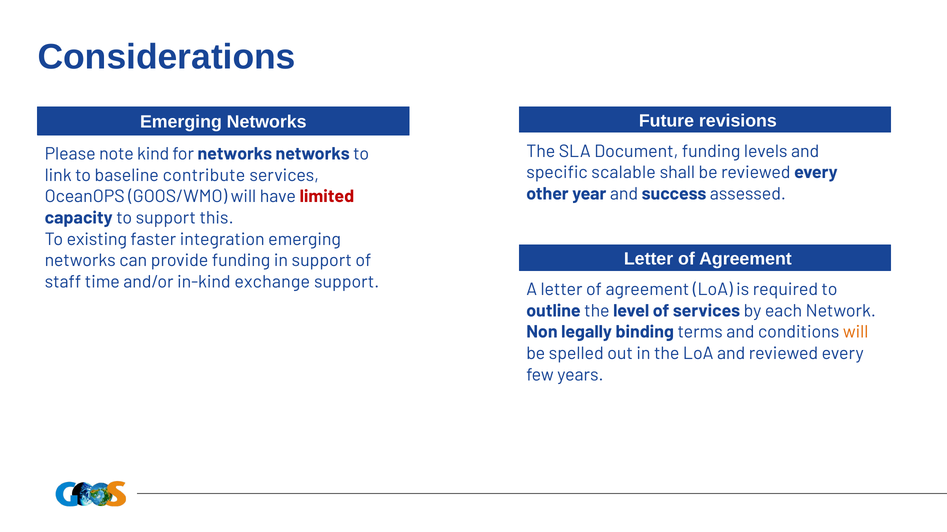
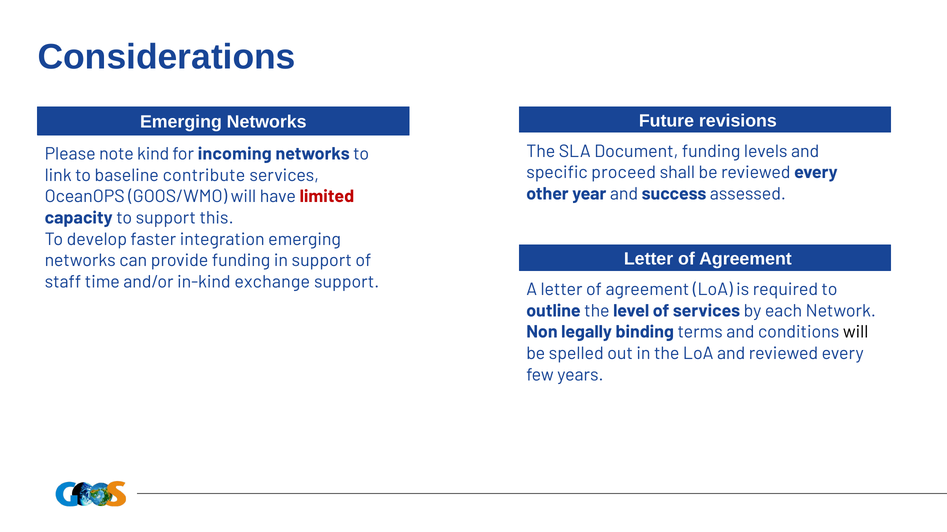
for networks: networks -> incoming (235, 154)
scalable: scalable -> proceed (624, 173)
existing: existing -> develop (97, 240)
will colour: orange -> black (856, 333)
